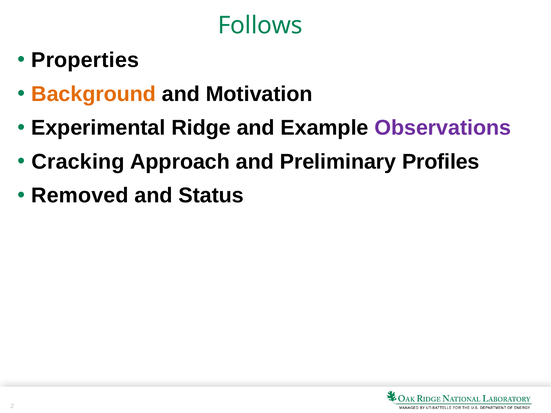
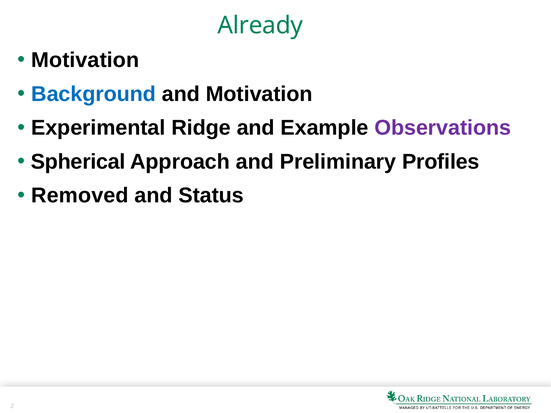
Follows: Follows -> Already (260, 25)
Properties: Properties -> Motivation (85, 60)
Background colour: orange -> blue (94, 94)
Cracking: Cracking -> Spherical (78, 162)
